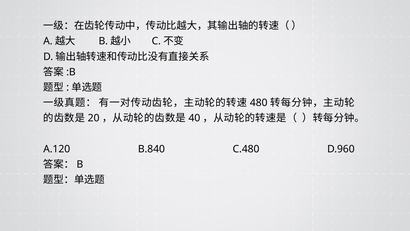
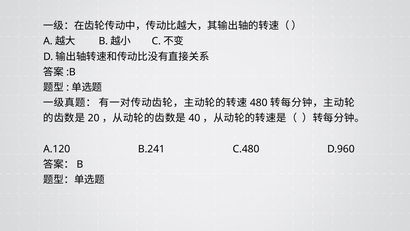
B.840: B.840 -> B.241 (151, 149)
